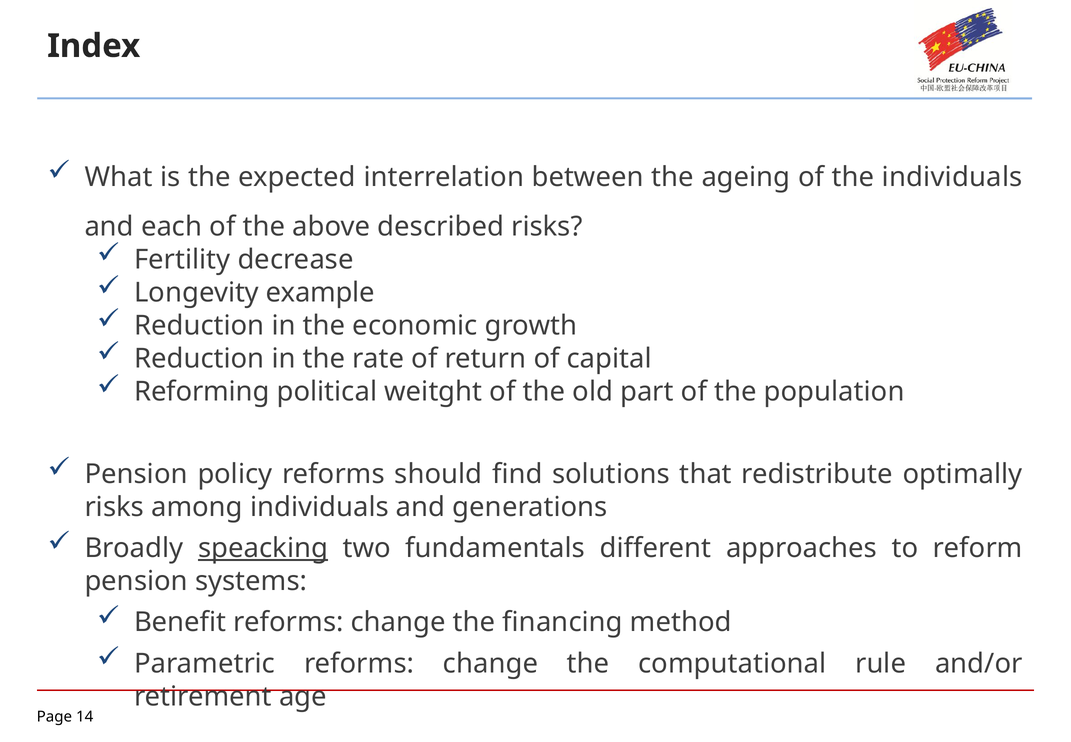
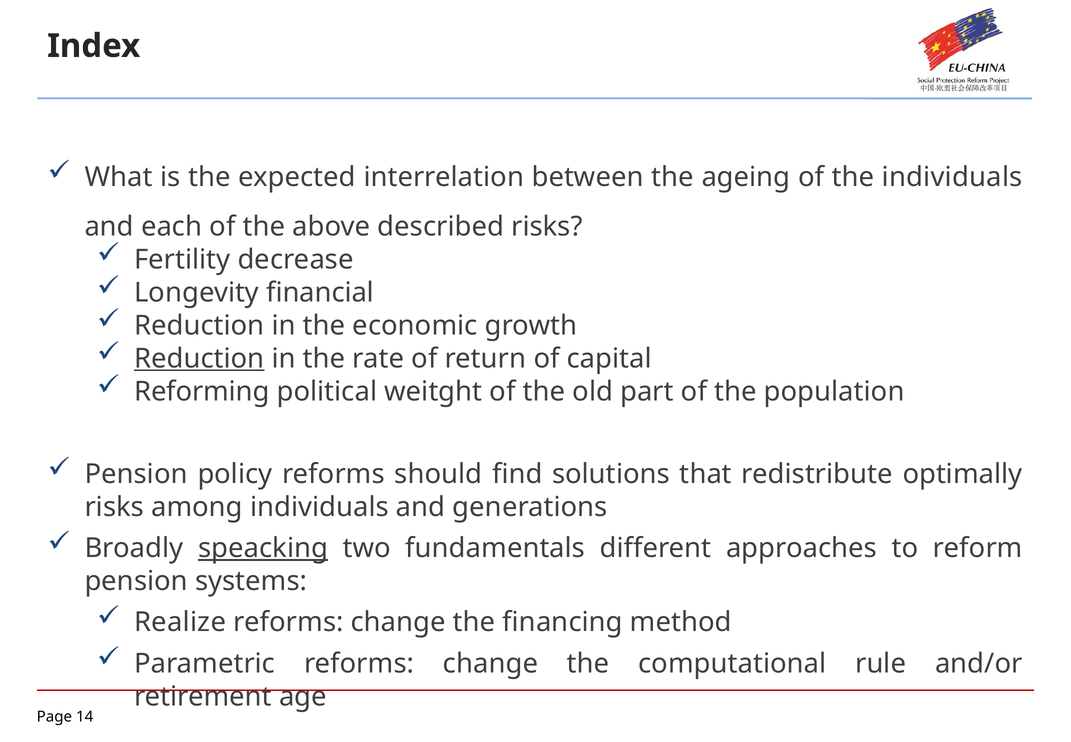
example: example -> financial (320, 292)
Reduction underline: none -> present (199, 358)
Benefit: Benefit -> Realize (180, 622)
